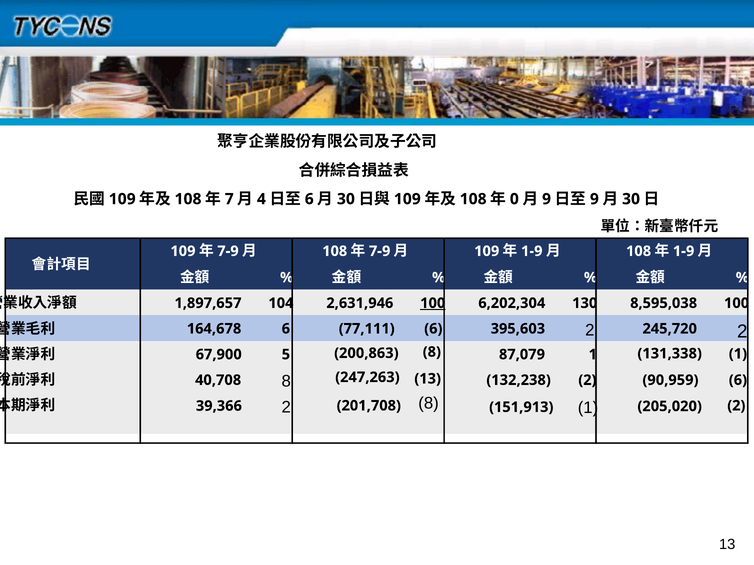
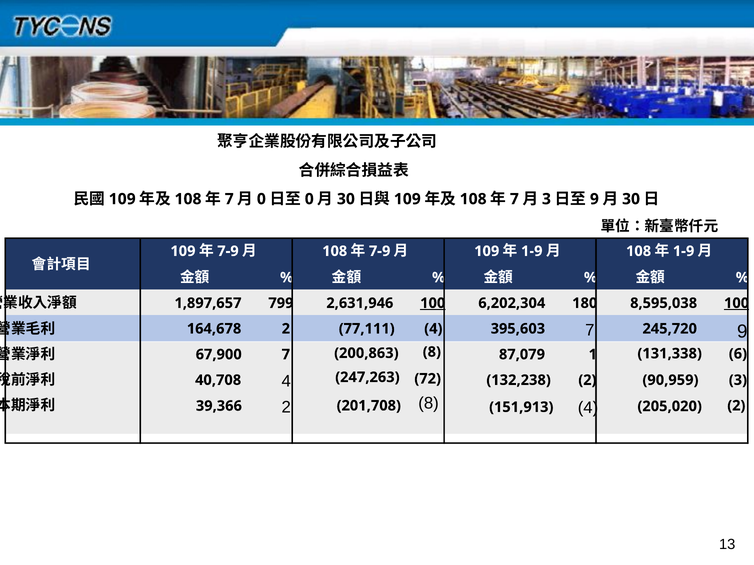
4: 4 -> 0 (261, 199)
6: 6 -> 0 (309, 199)
0: 0 -> 7 (514, 199)
9: 9 -> 3 (547, 199)
104: 104 -> 799 (281, 303)
130: 130 -> 180 (585, 303)
100 underline: none -> present (737, 303)
164,678 6: 6 -> 2 (286, 329)
77,111 6: 6 -> 4 (433, 329)
395,603 2: 2 -> 7 (590, 330)
245,720 2: 2 -> 9 (742, 332)
67,900 5: 5 -> 7 (286, 355)
131,338 1: 1 -> 6 (738, 354)
40,708 8: 8 -> 4 (286, 382)
247,263 13: 13 -> 72 (428, 379)
90,959 6: 6 -> 3 (738, 380)
151,913 1: 1 -> 4 (588, 408)
